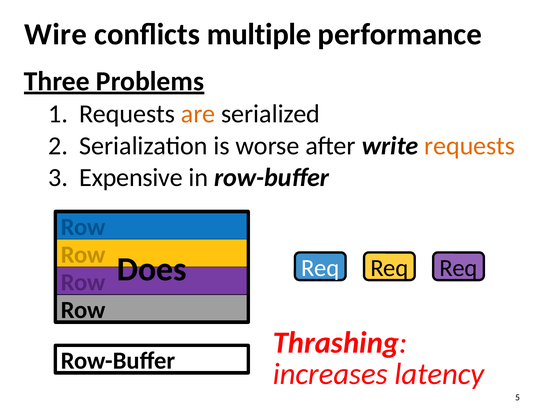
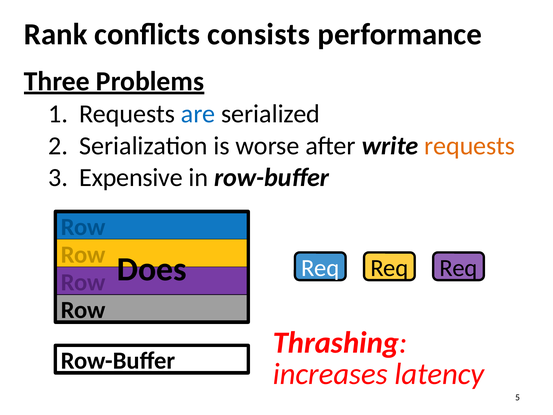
Wire: Wire -> Rank (56, 34)
multiple: multiple -> consists (259, 34)
are colour: orange -> blue (198, 114)
